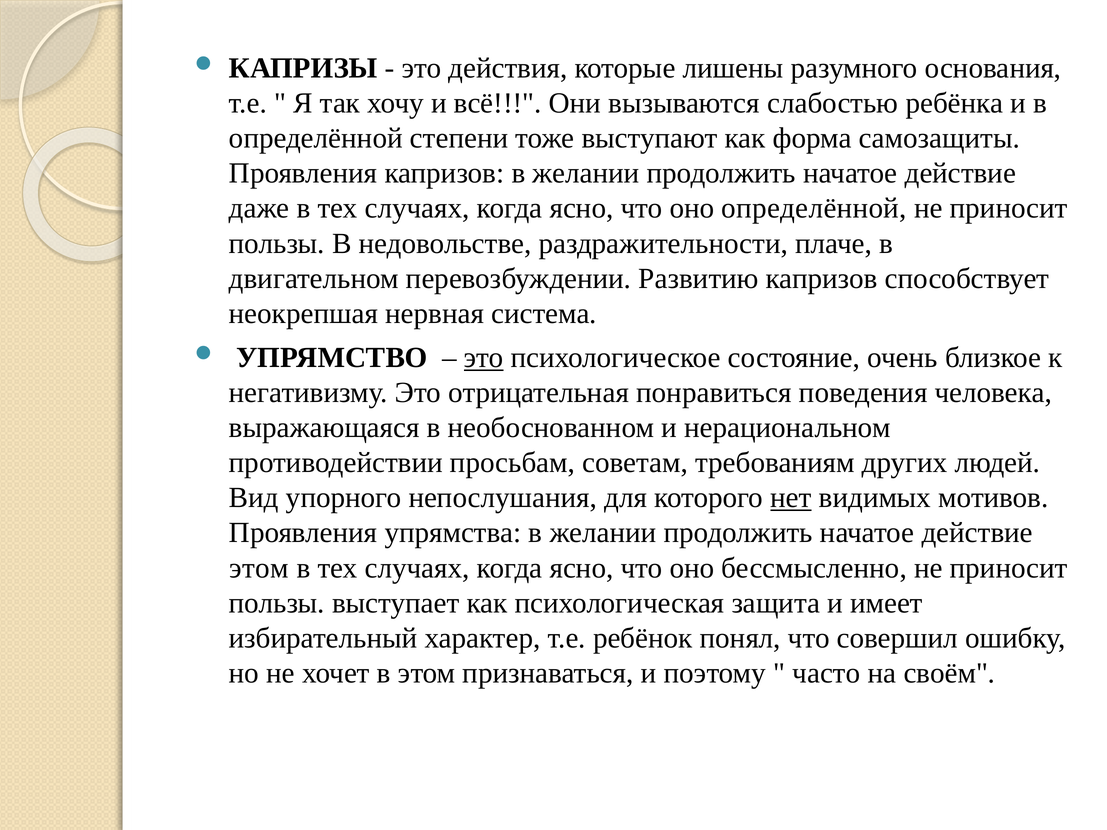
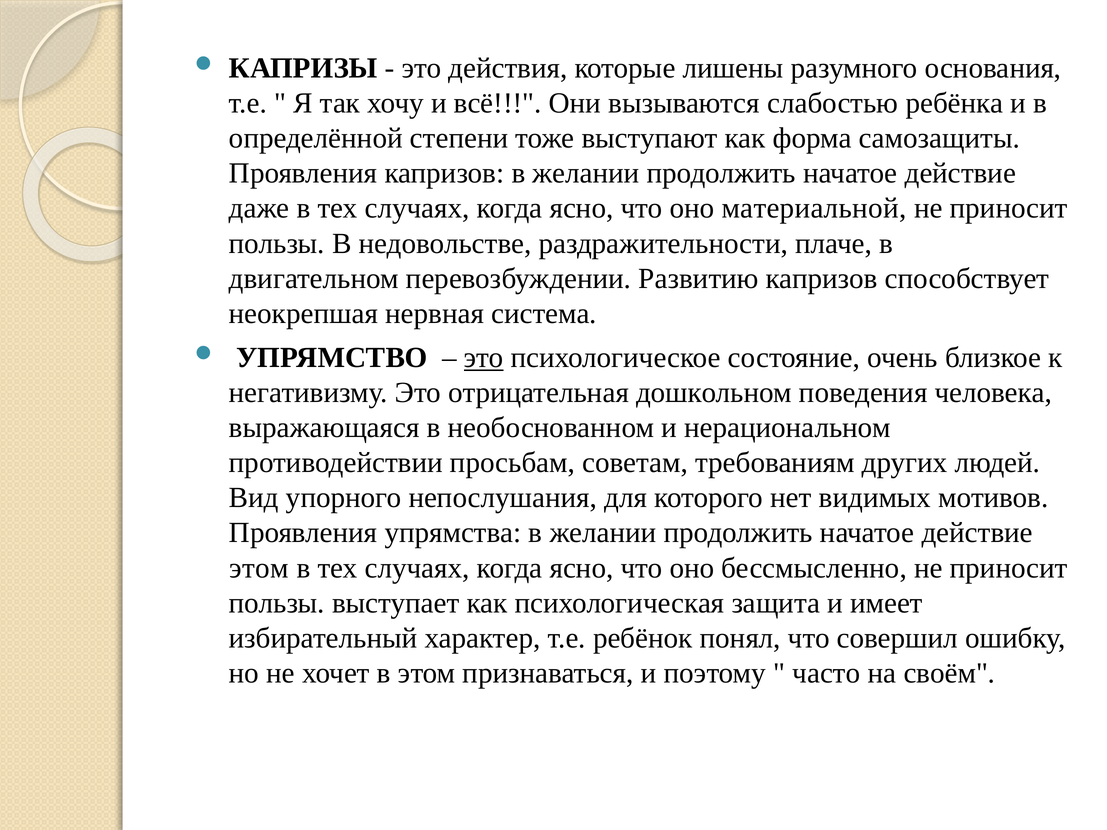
оно определённой: определённой -> материальной (814, 208)
понравиться: понравиться -> дошкольном (714, 393)
нет underline: present -> none (791, 498)
